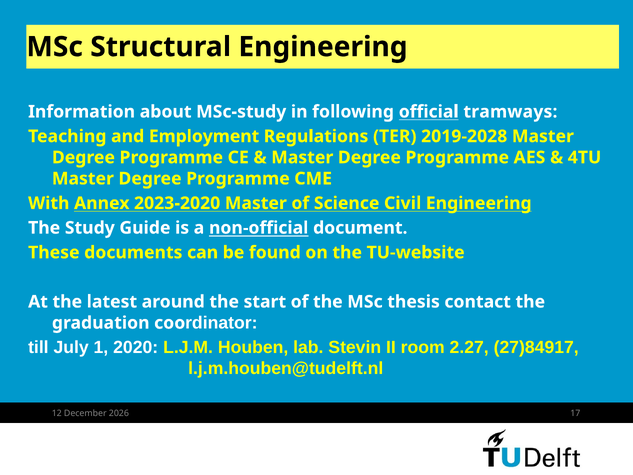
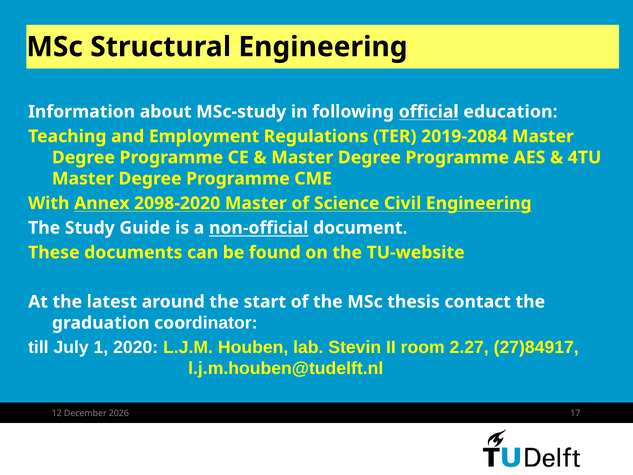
tramways: tramways -> education (510, 112)
2019-2028: 2019-2028 -> 2019-2084 (464, 136)
2023-2020: 2023-2020 -> 2098-2020 (177, 203)
